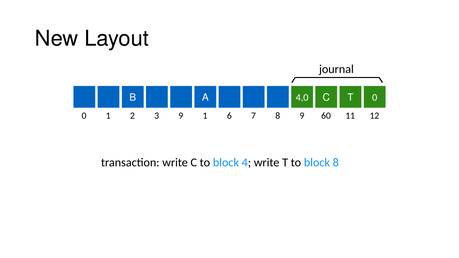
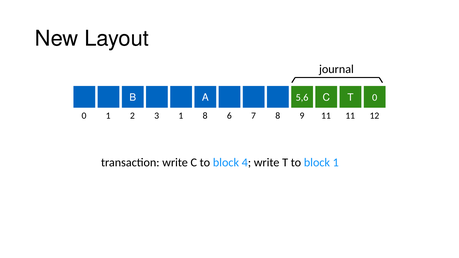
4,0: 4,0 -> 5,6 (302, 98)
3 9: 9 -> 1 (181, 116)
0 1: 1 -> 8 (205, 116)
9 60: 60 -> 11 (326, 116)
block 8: 8 -> 1 (336, 163)
